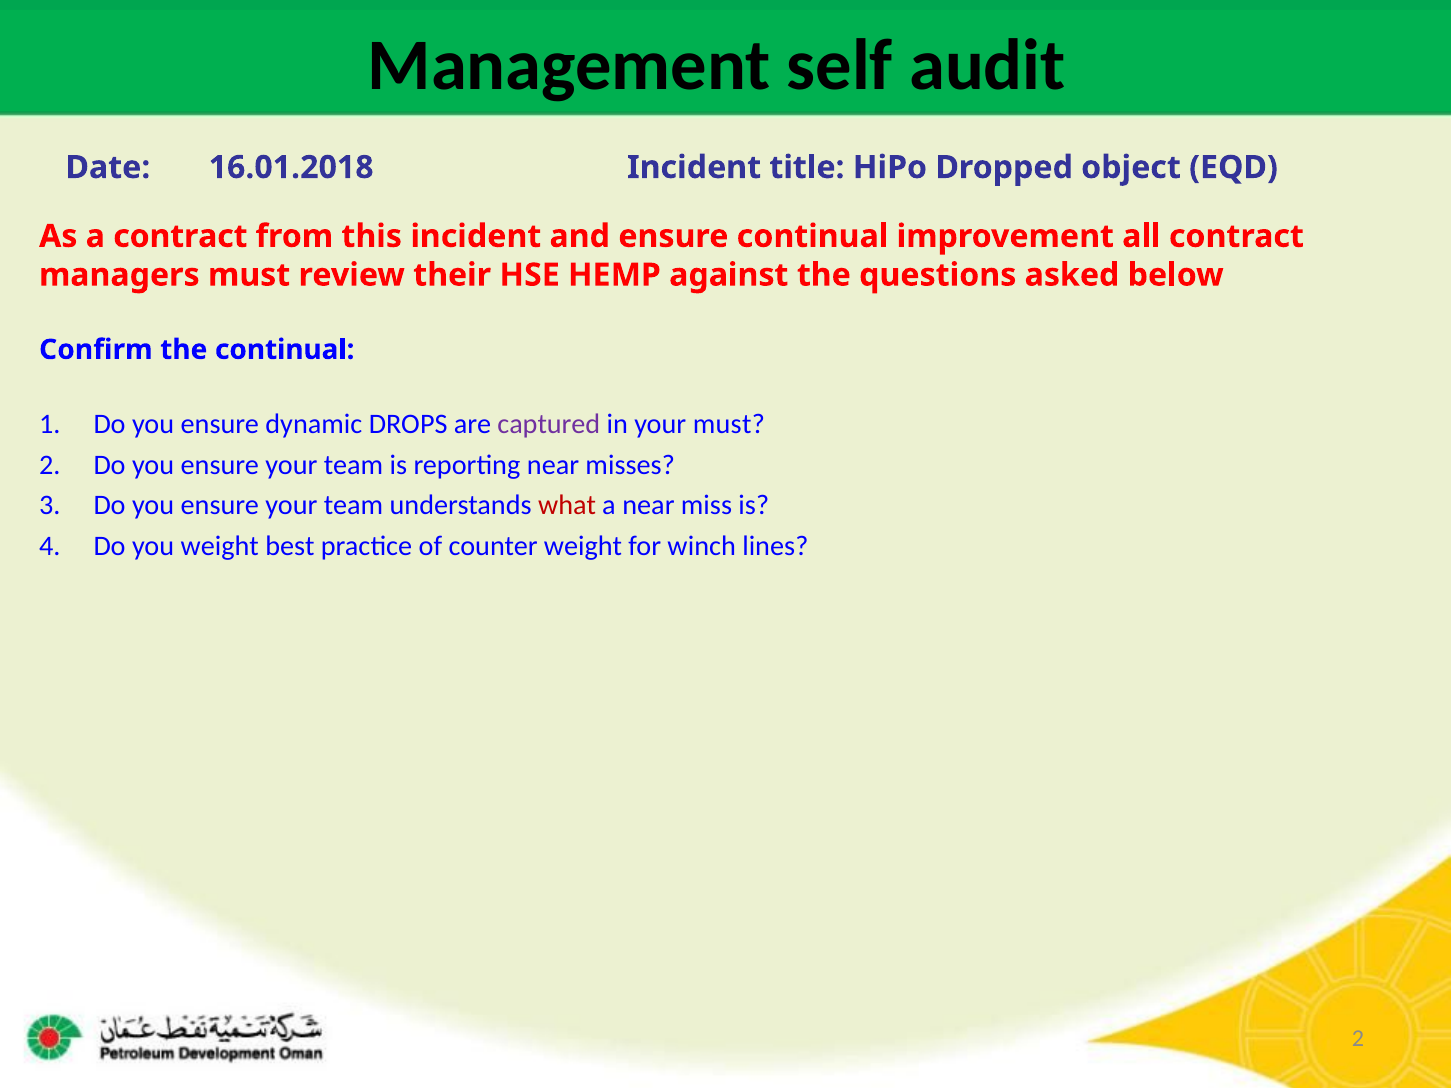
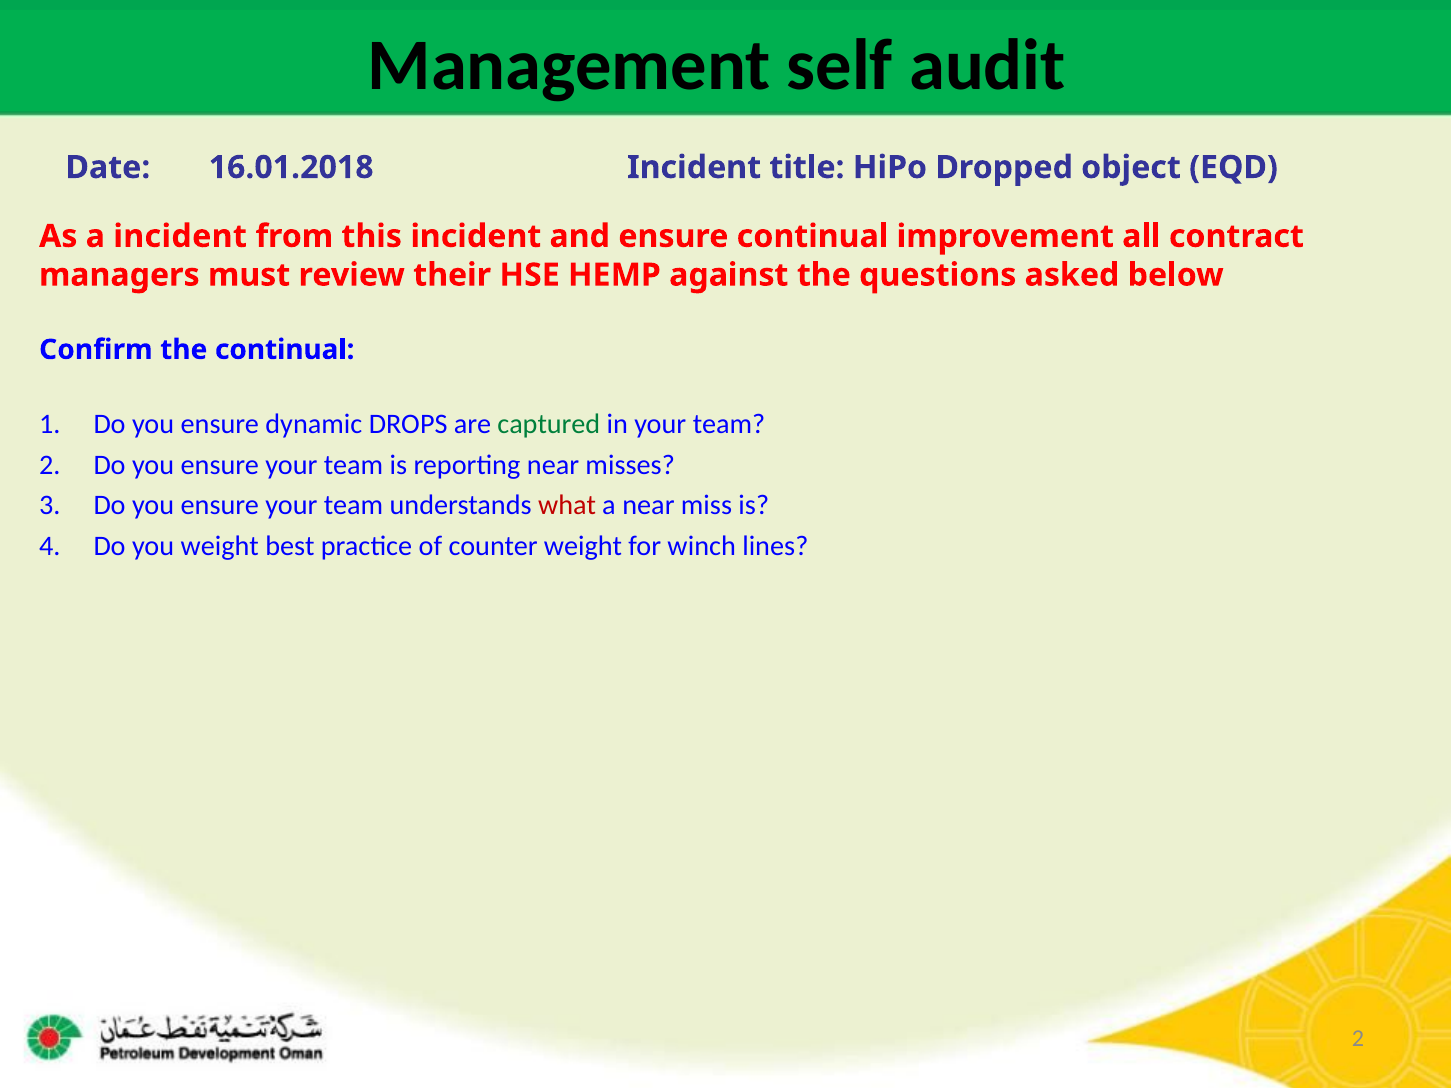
a contract: contract -> incident (180, 236)
captured colour: purple -> green (549, 424)
in your must: must -> team (729, 424)
